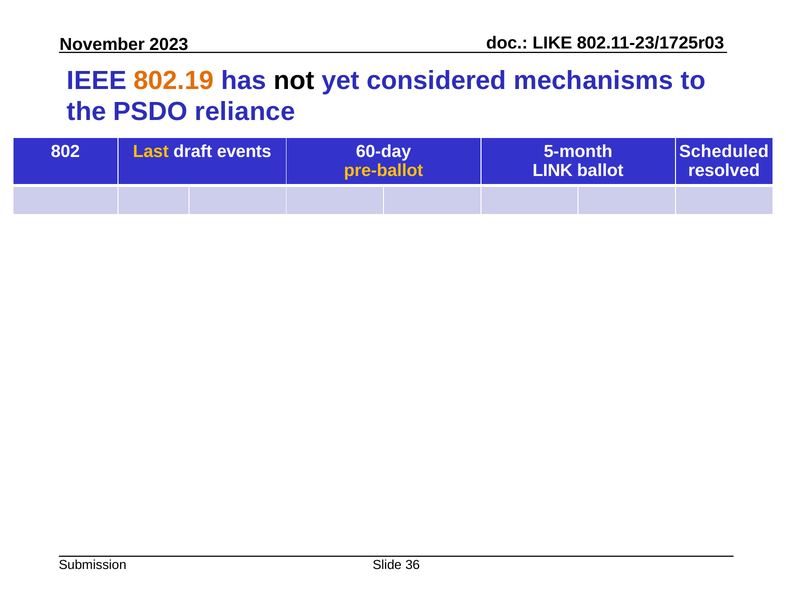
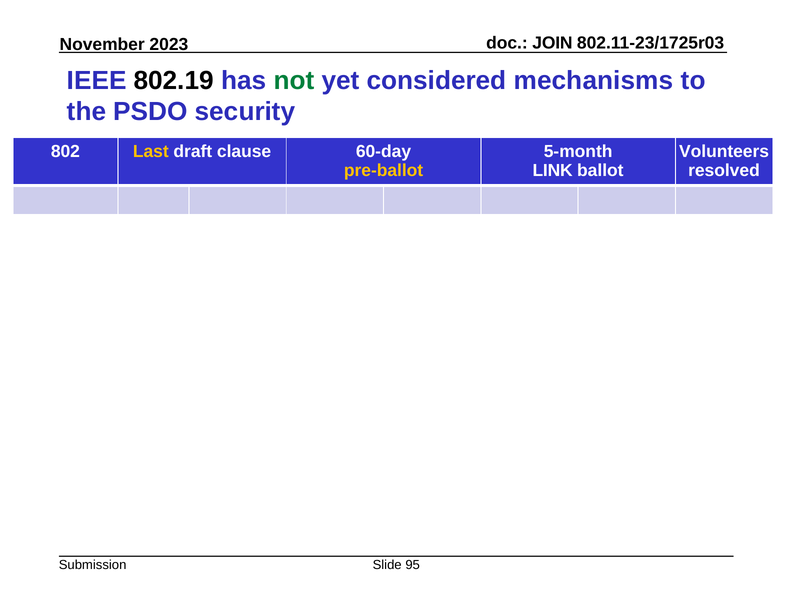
LIKE: LIKE -> JOIN (552, 43)
802.19 colour: orange -> black (174, 80)
not colour: black -> green (294, 80)
reliance: reliance -> security (245, 112)
events: events -> clause (244, 151)
Scheduled: Scheduled -> Volunteers (724, 151)
36: 36 -> 95 (413, 565)
